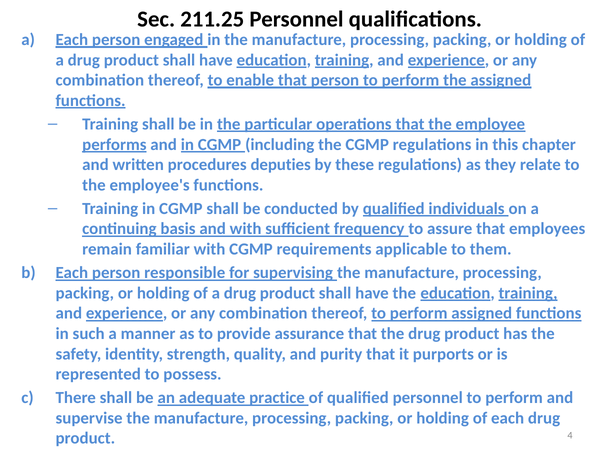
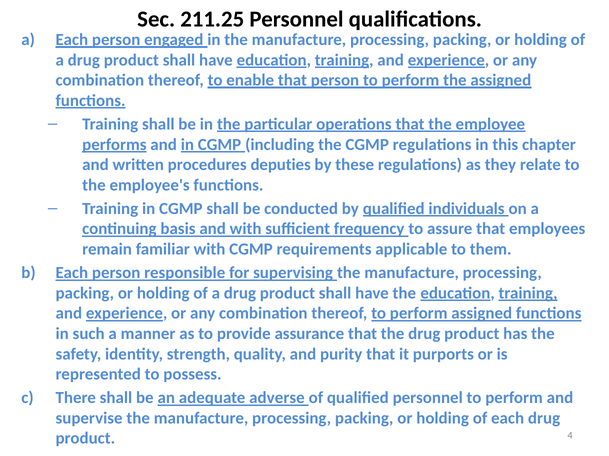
practice: practice -> adverse (277, 399)
